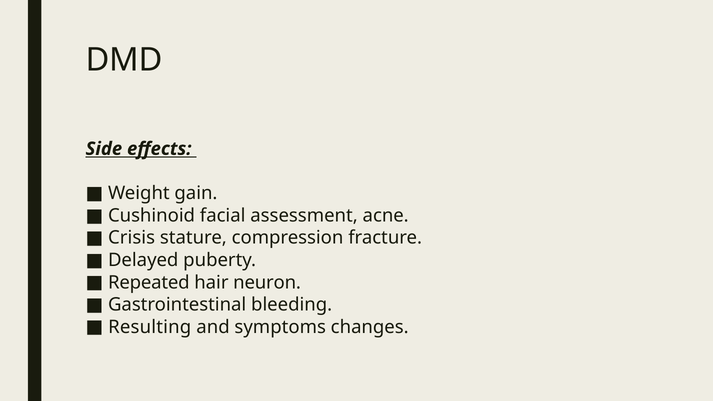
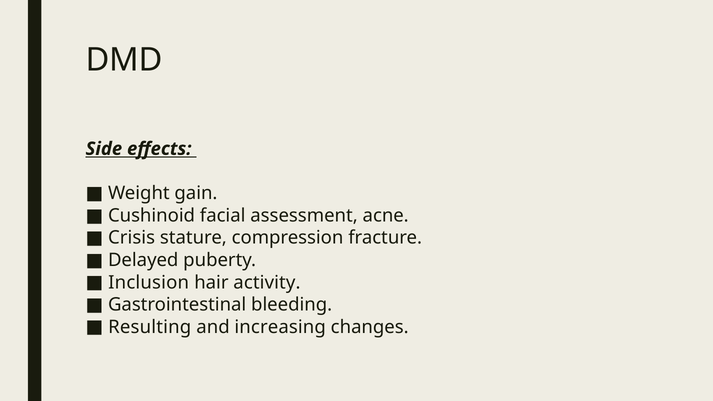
Repeated: Repeated -> Inclusion (149, 282)
neuron: neuron -> activity (267, 282)
symptoms: symptoms -> increasing (280, 327)
